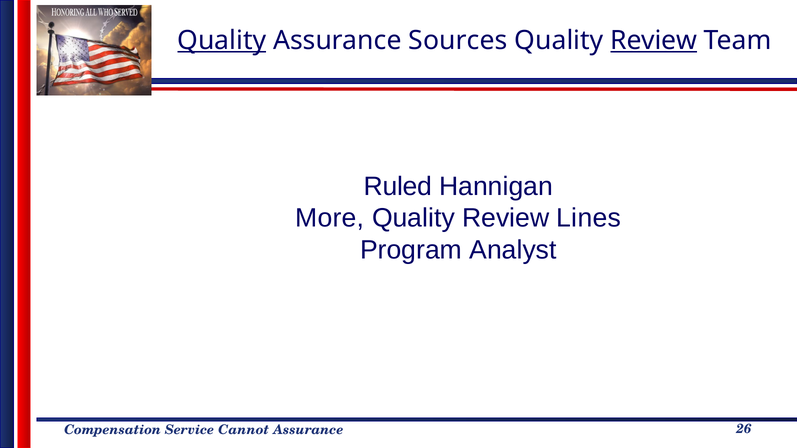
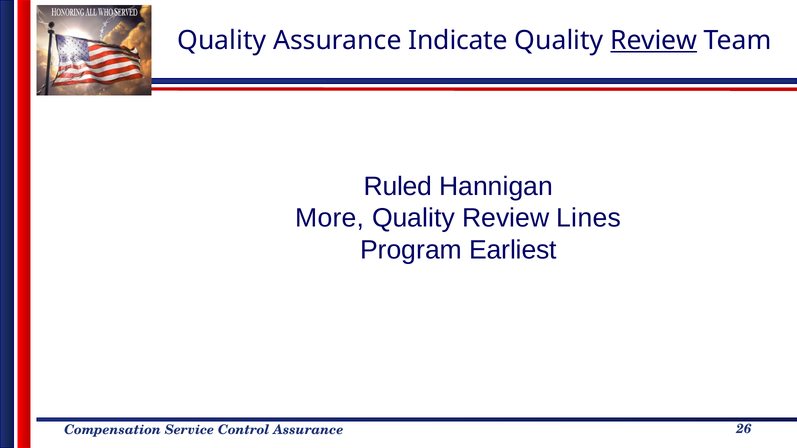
Quality underline: present -> none (222, 40)
Sources: Sources -> Indicate (458, 40)
Analyst: Analyst -> Earliest (513, 250)
Cannot: Cannot -> Control (244, 430)
